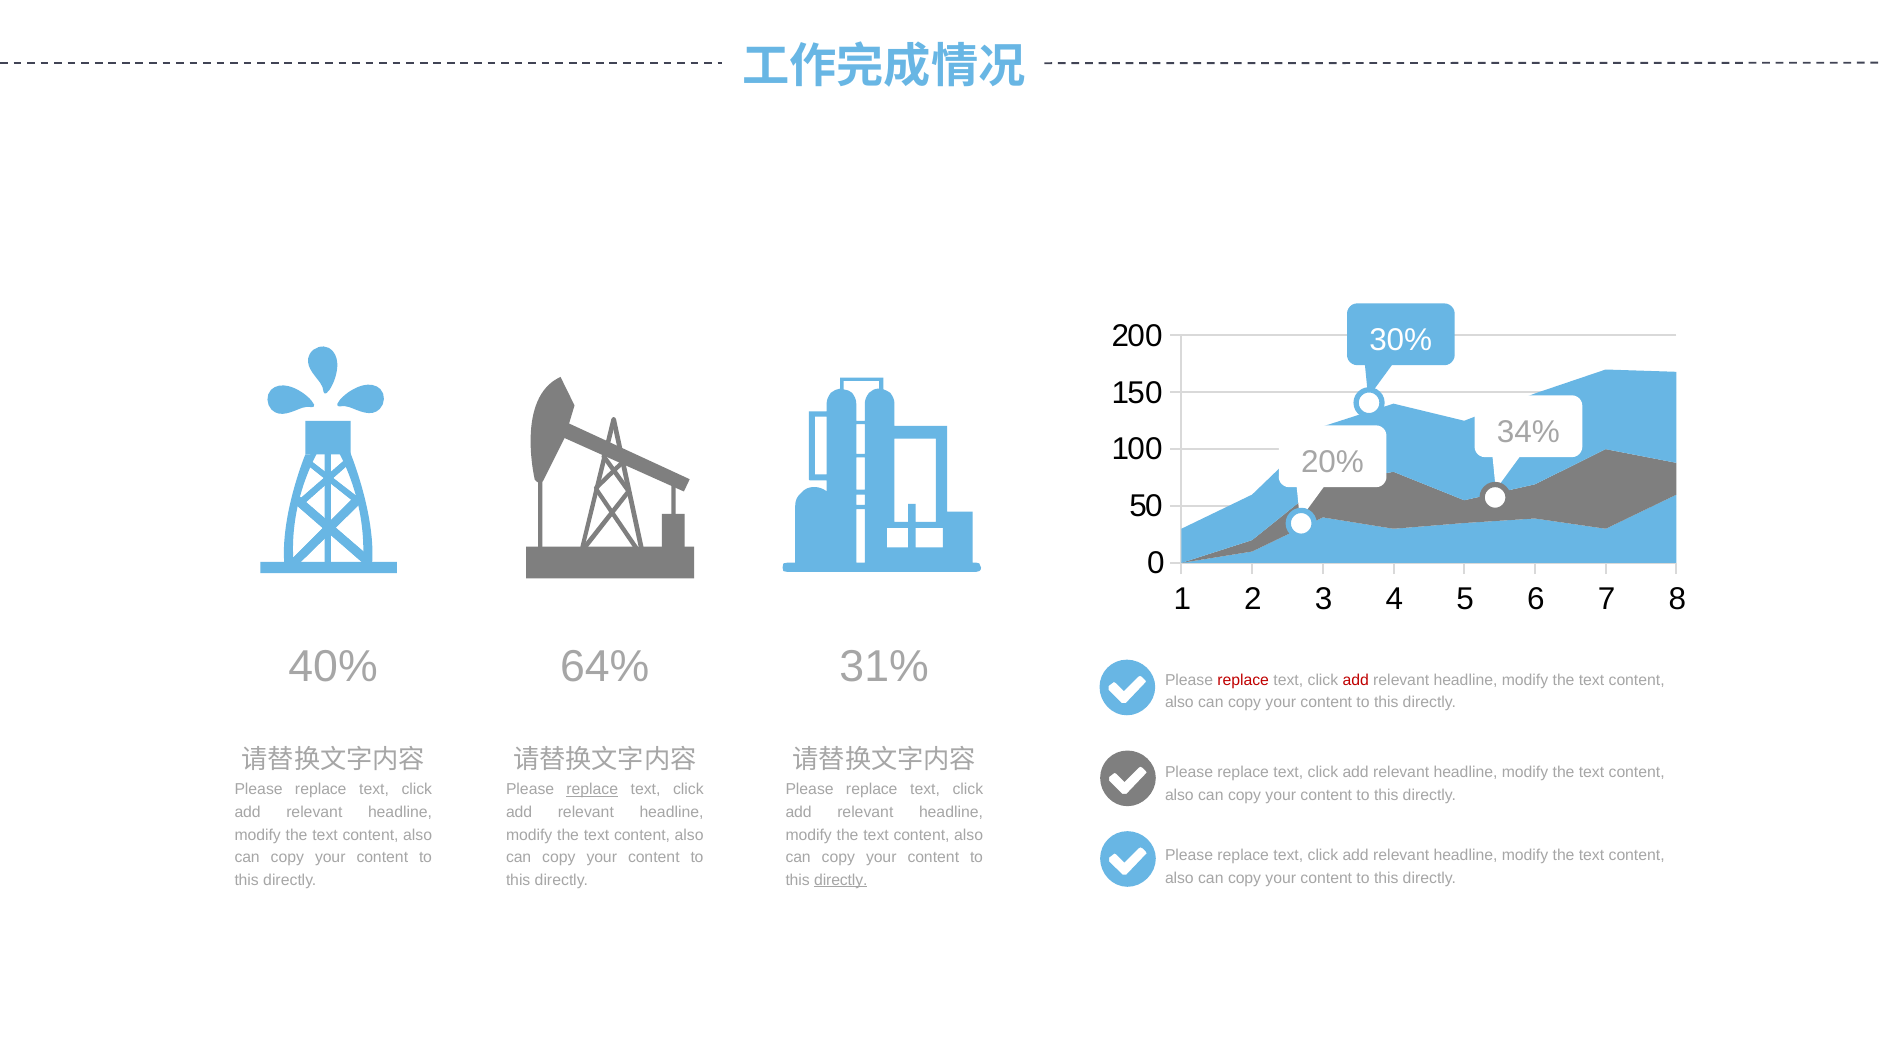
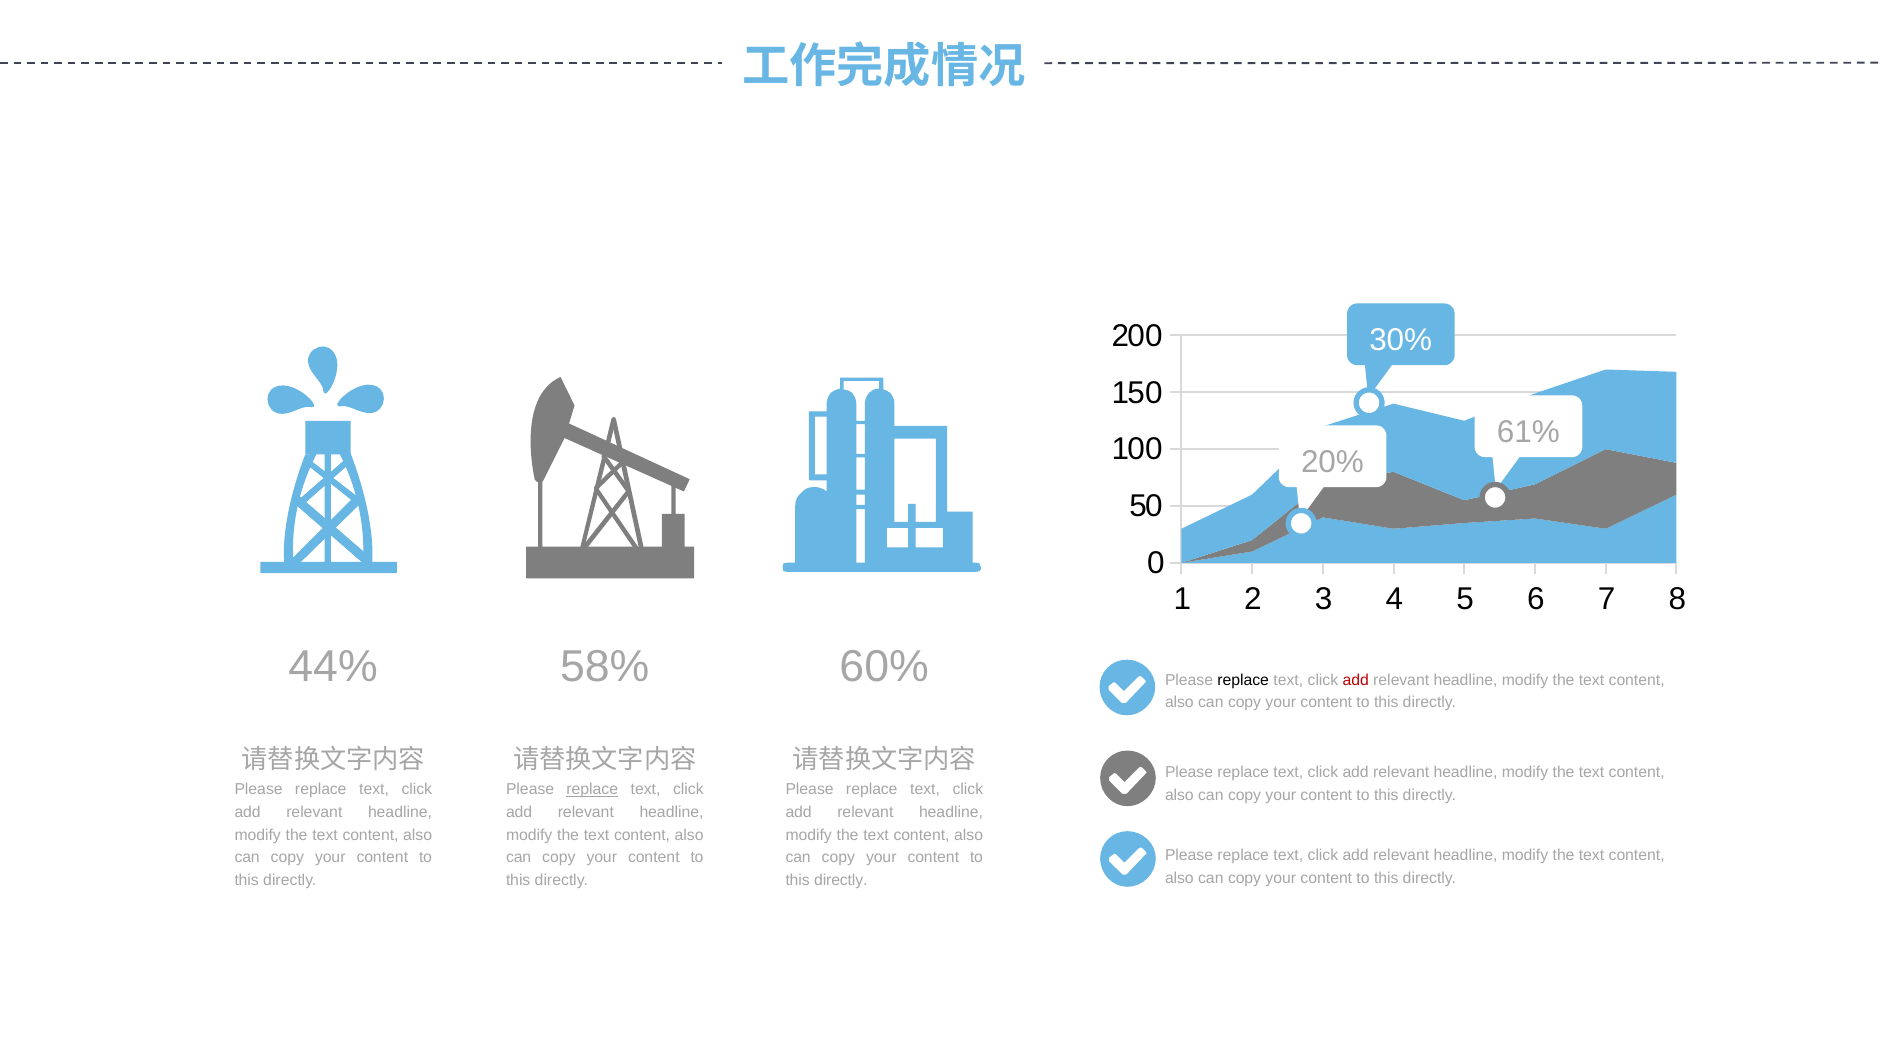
34%: 34% -> 61% (1528, 432)
40%: 40% -> 44% (333, 668)
64%: 64% -> 58% (605, 668)
31%: 31% -> 60% (884, 668)
replace colour: red -> black (1243, 680)
directly underline: present -> none (841, 880)
